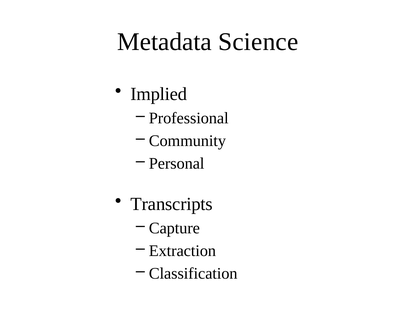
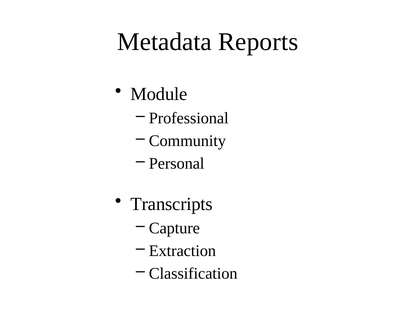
Science: Science -> Reports (258, 42)
Implied: Implied -> Module (159, 94)
